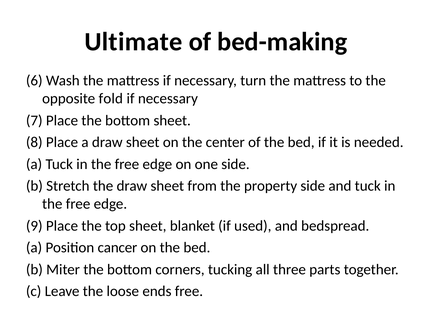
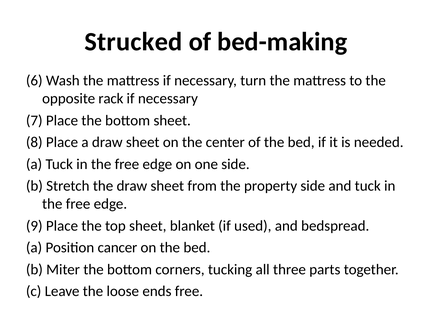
Ultimate: Ultimate -> Strucked (133, 42)
fold: fold -> rack (111, 99)
